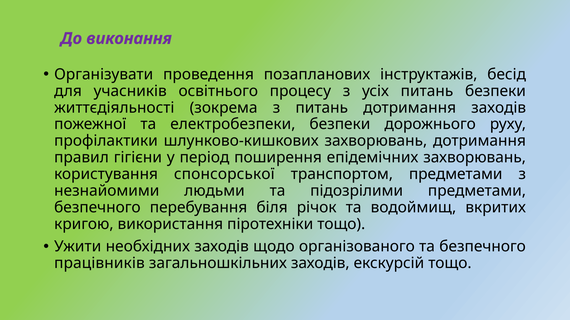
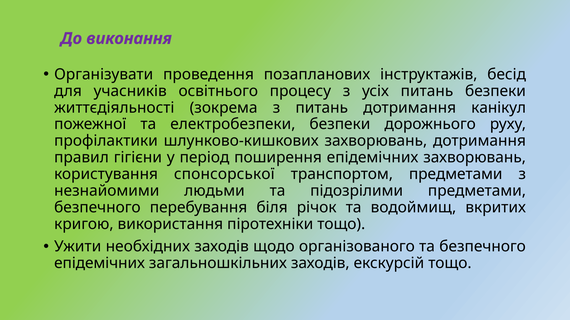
дотримання заходів: заходів -> канікул (499, 108)
працівників: працівників -> епідемічних (100, 264)
